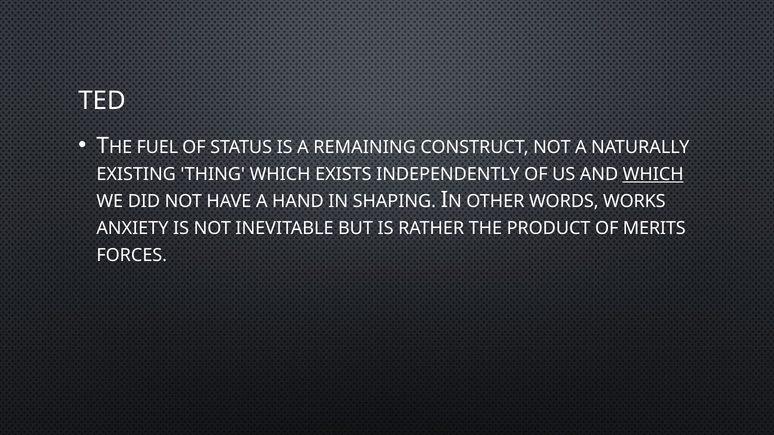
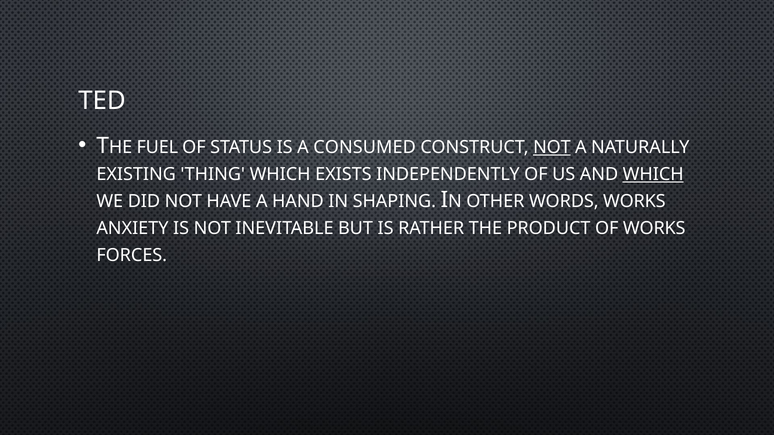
REMAINING: REMAINING -> CONSUMED (365, 147)
NOT underline: none -> present (552, 147)
OF MERITS: MERITS -> WORKS (654, 228)
